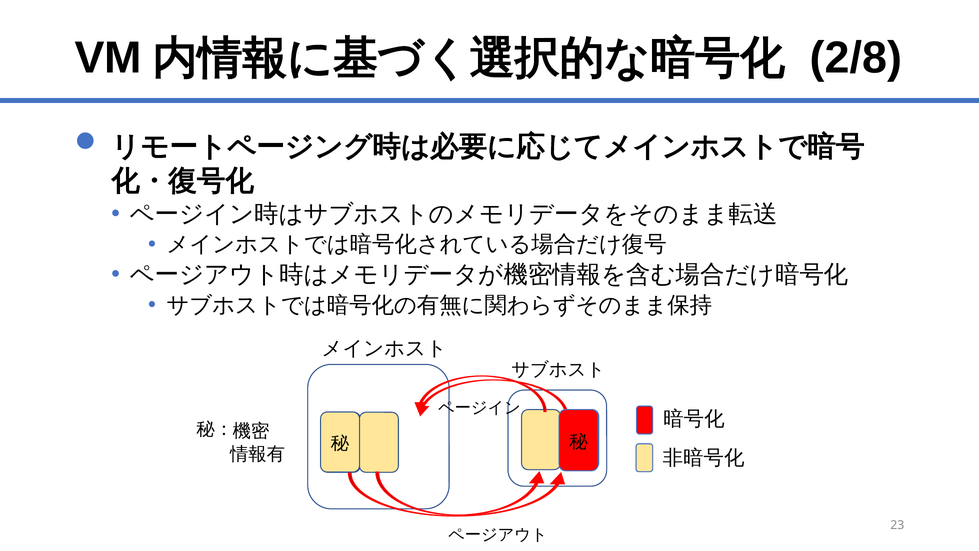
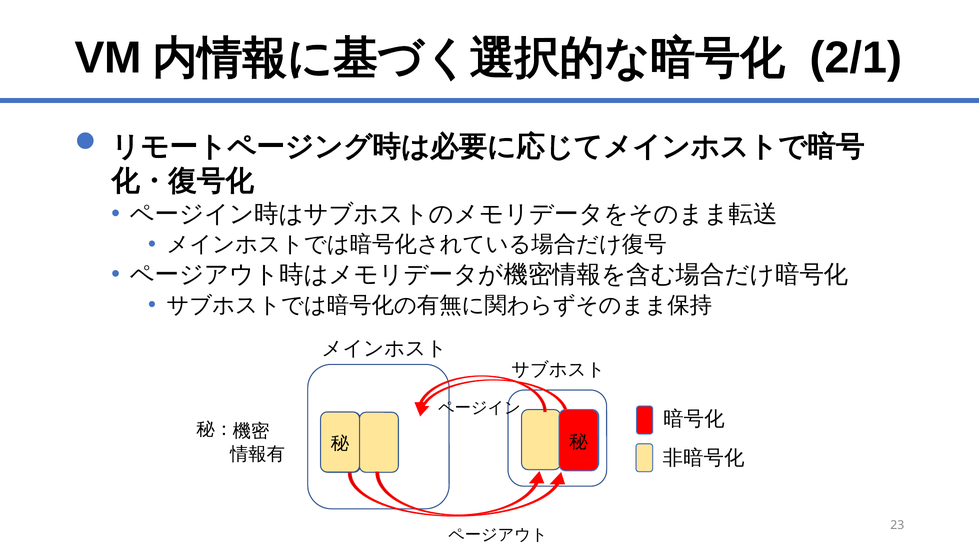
2/8: 2/8 -> 2/1 (856, 58)
